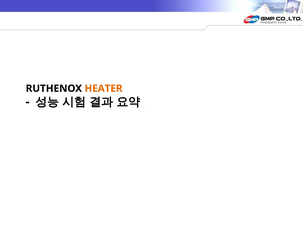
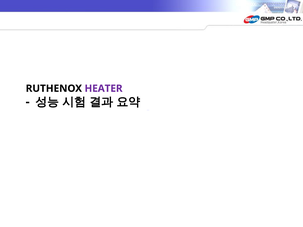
HEATER colour: orange -> purple (104, 89)
